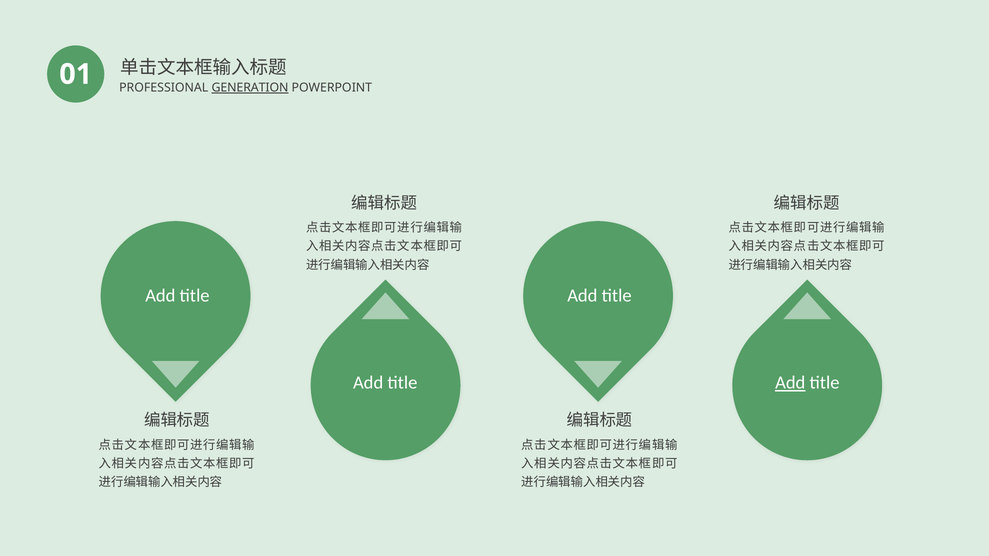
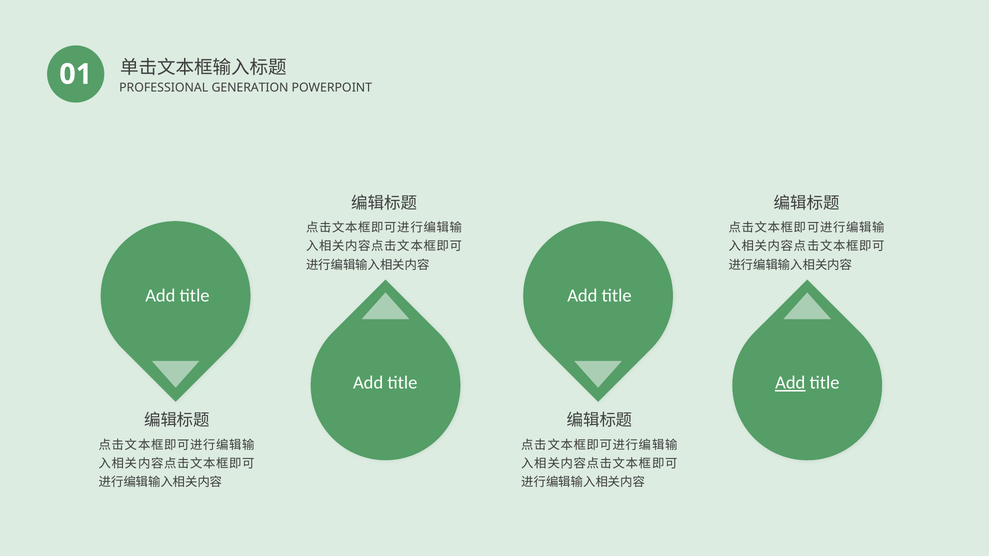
GENERATION underline: present -> none (250, 88)
